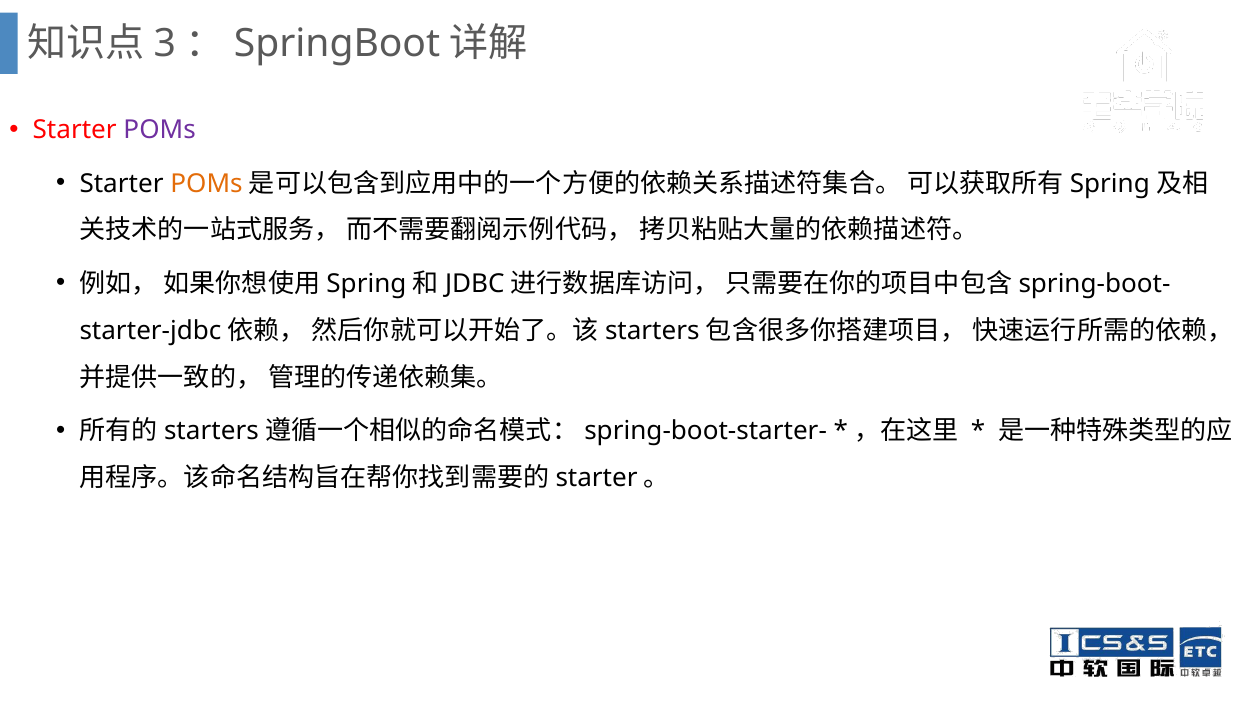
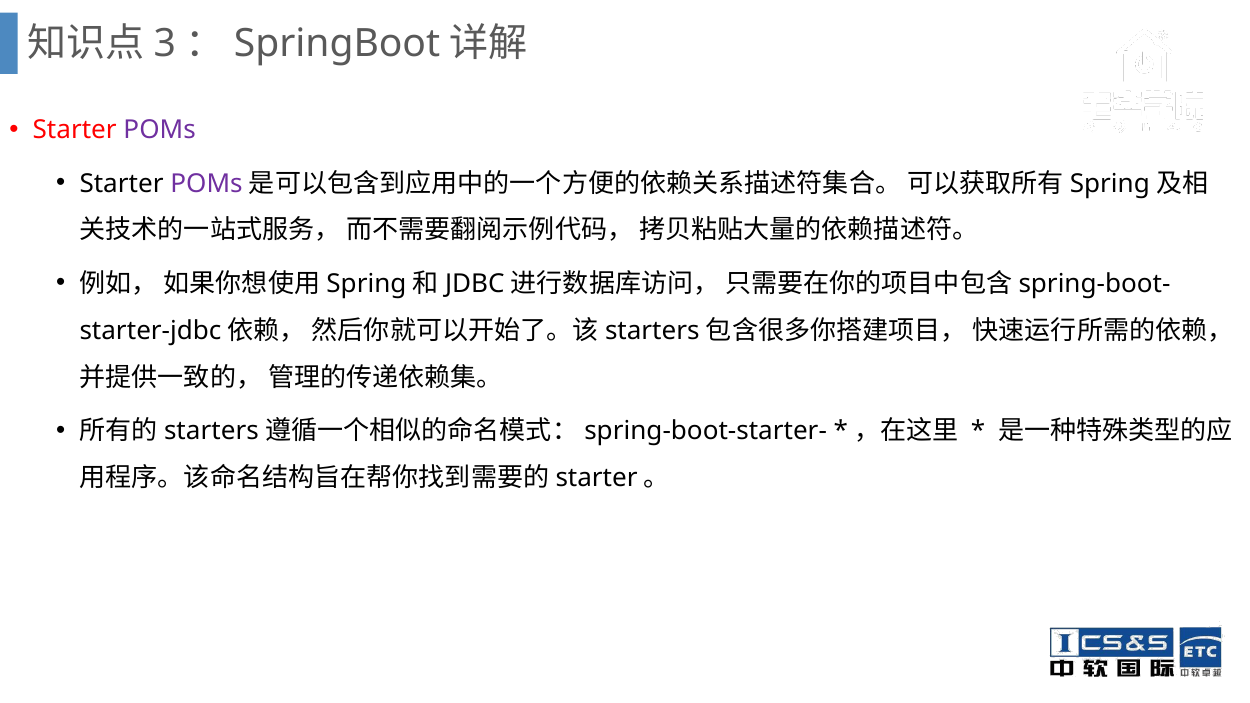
POMs colour: orange -> purple (207, 183)
